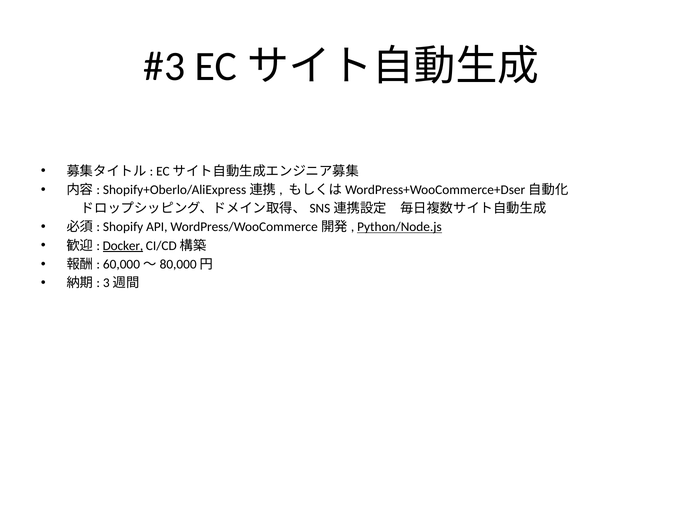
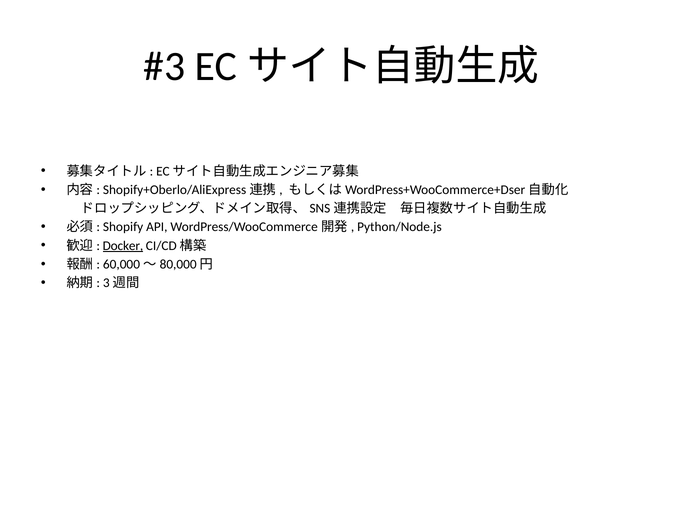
Python/Node.js underline: present -> none (399, 227)
